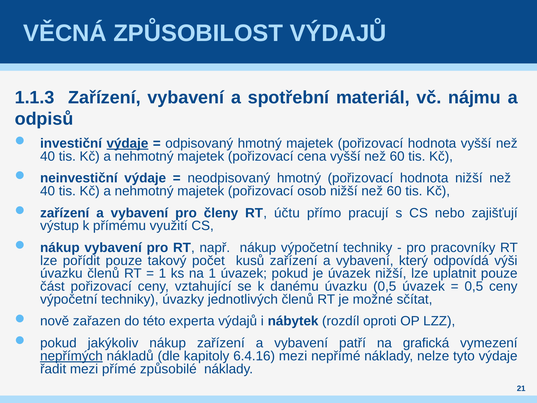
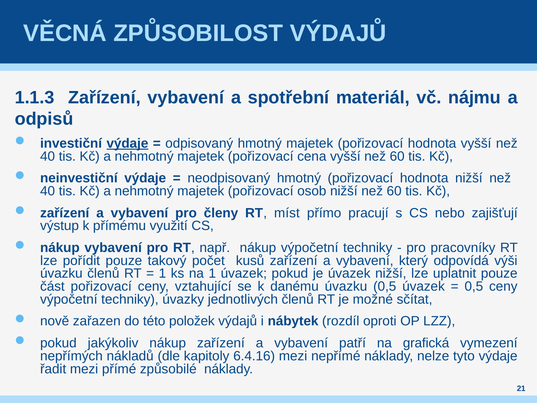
účtu: účtu -> míst (287, 213)
experta: experta -> položek (192, 321)
nepřímých underline: present -> none (71, 356)
